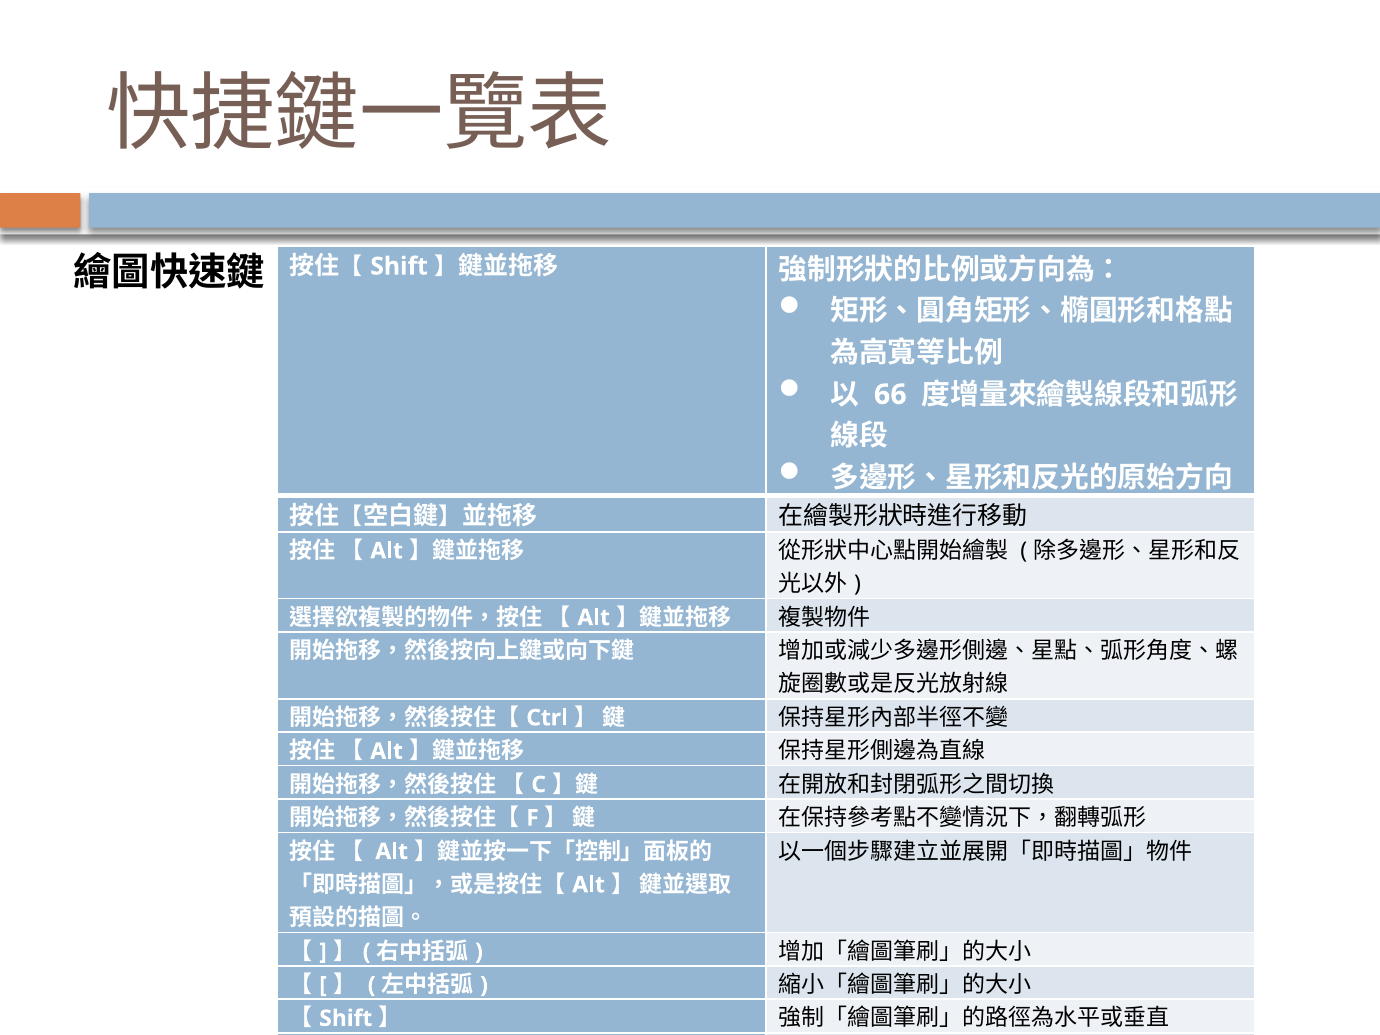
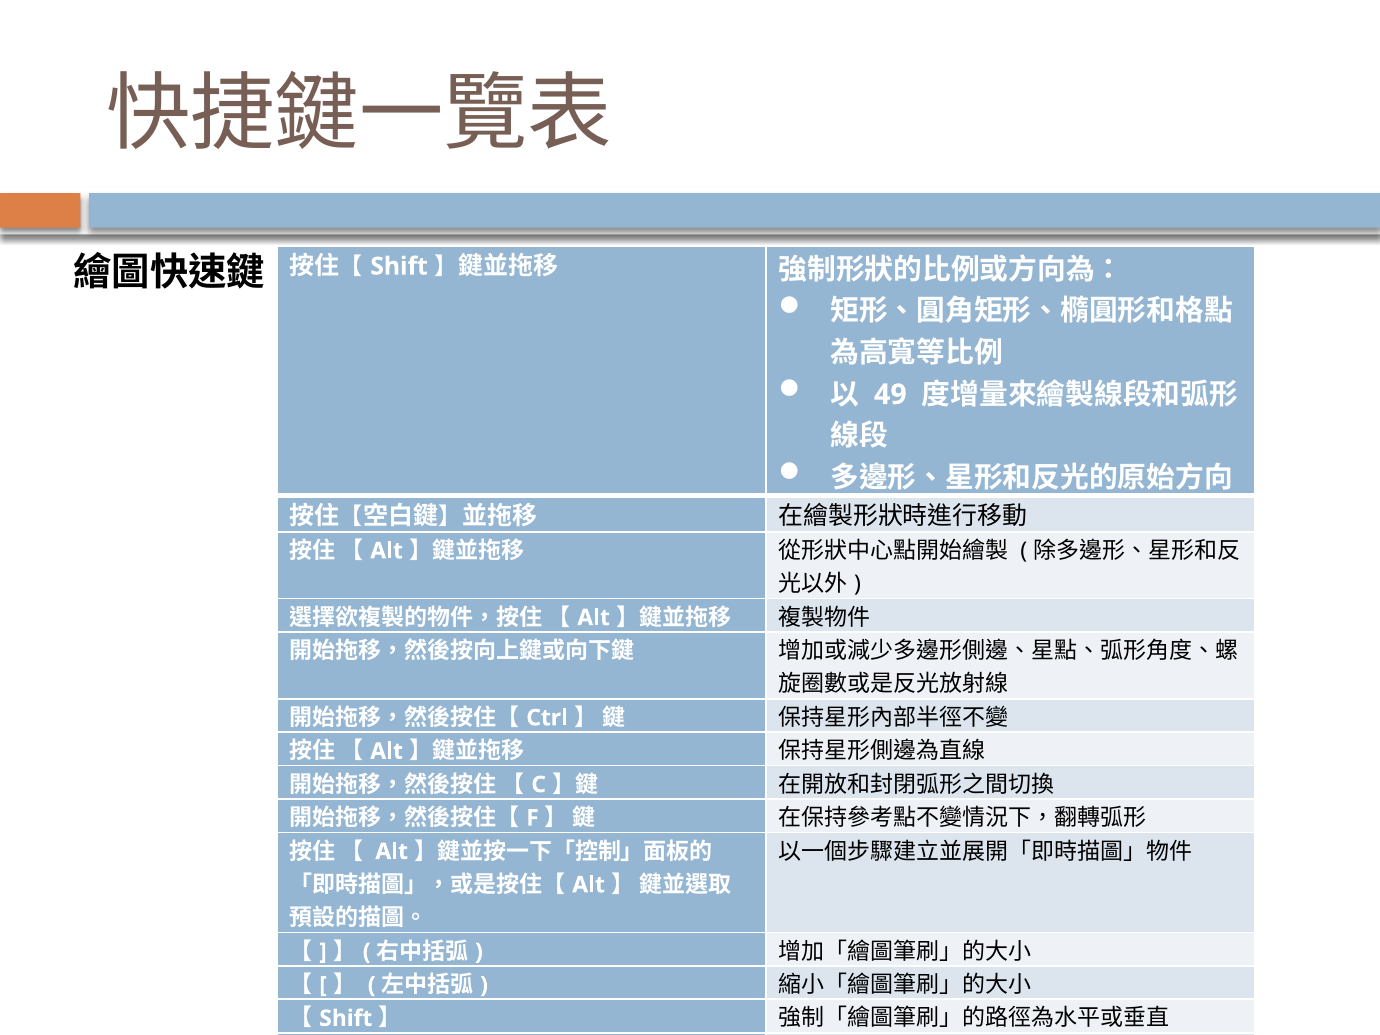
66: 66 -> 49 (890, 395)
